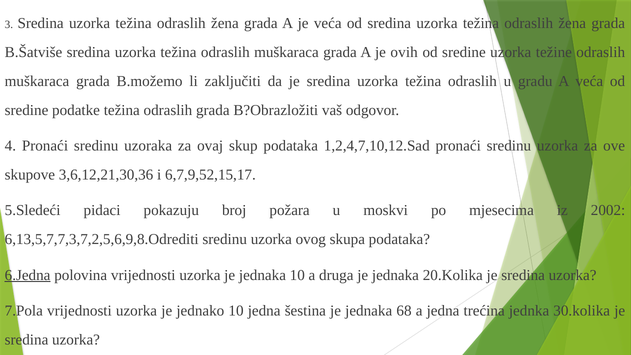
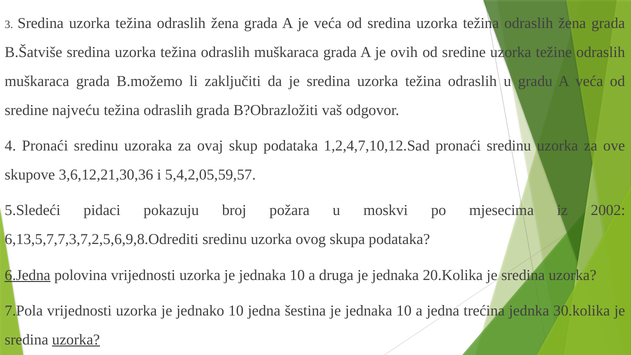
podatke: podatke -> najveću (76, 110)
6,7,9,52,15,17: 6,7,9,52,15,17 -> 5,4,2,05,59,57 (210, 175)
šestina je jednaka 68: 68 -> 10 (404, 311)
uzorka underline: none -> present (76, 340)
